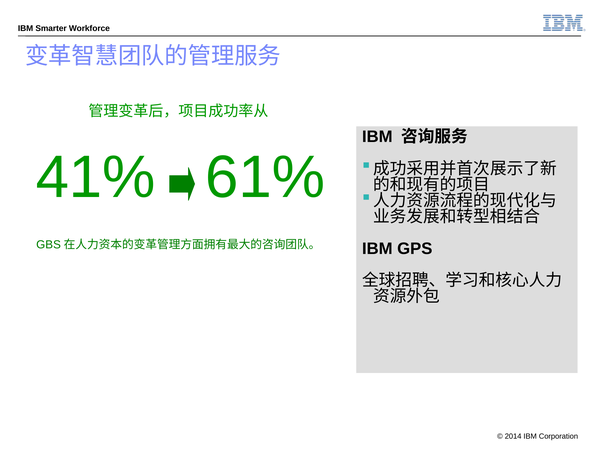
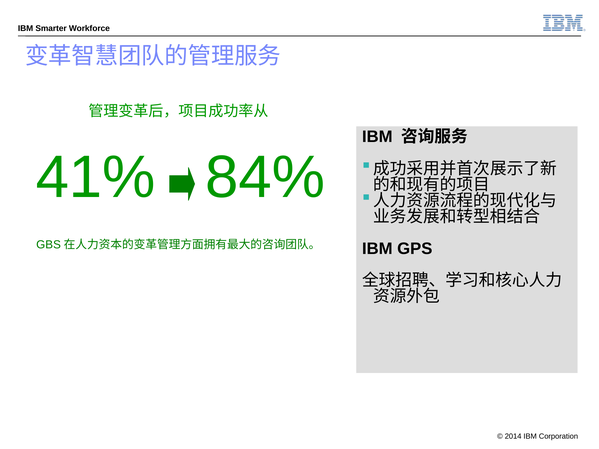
61%: 61% -> 84% (265, 177)
